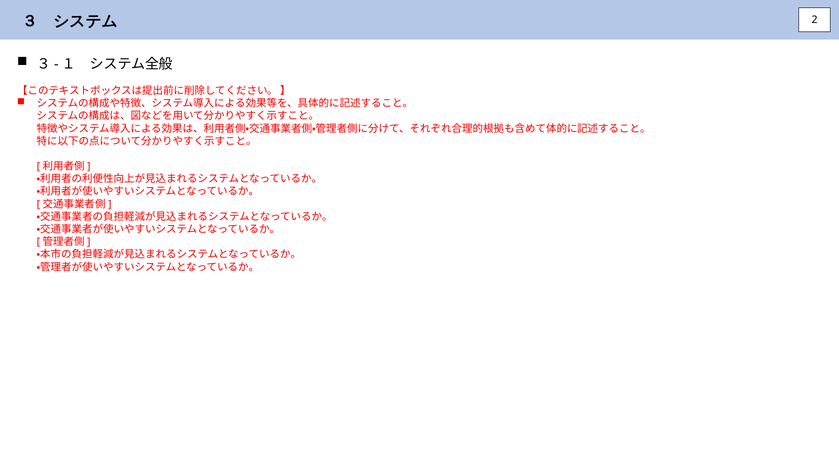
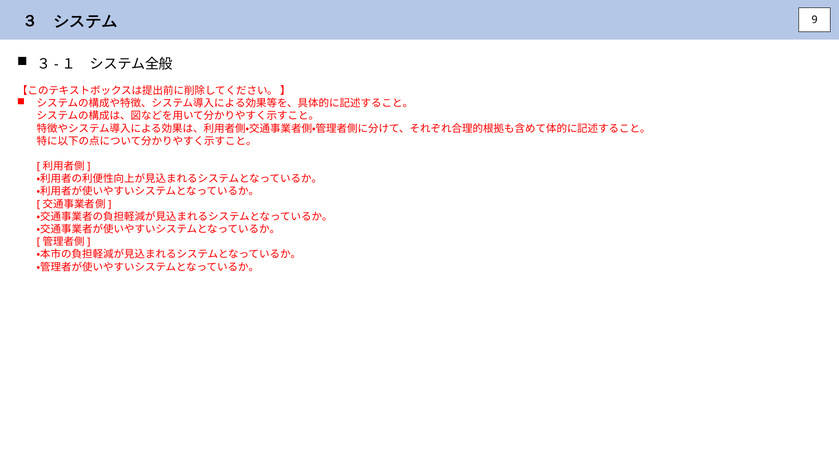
2: 2 -> 9 (814, 20)
